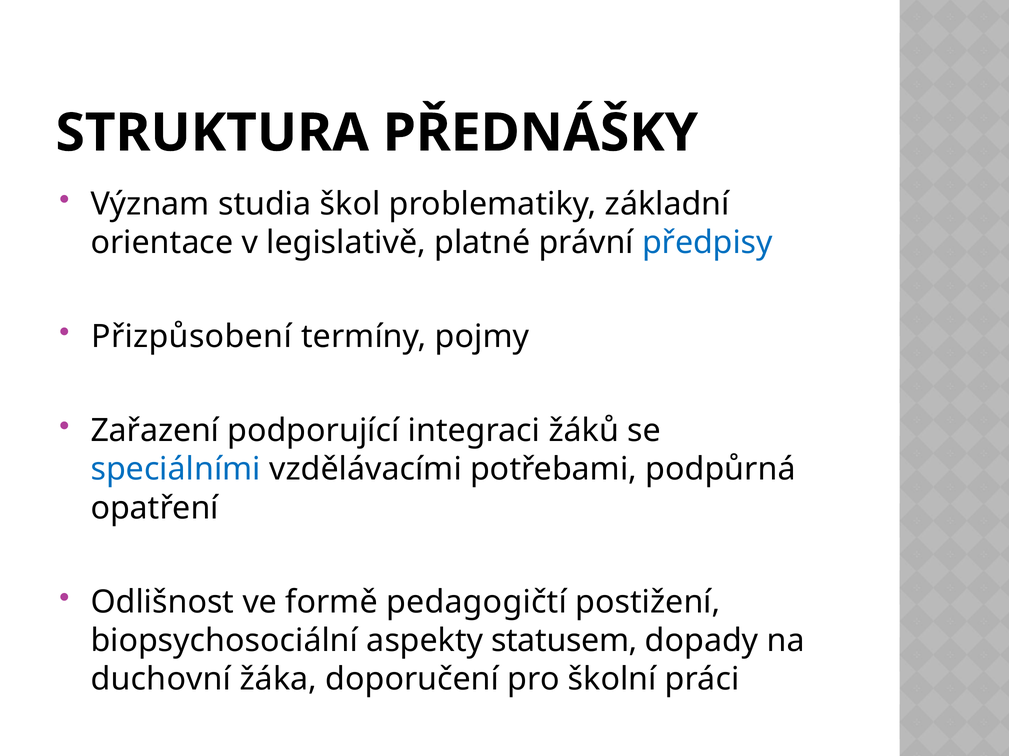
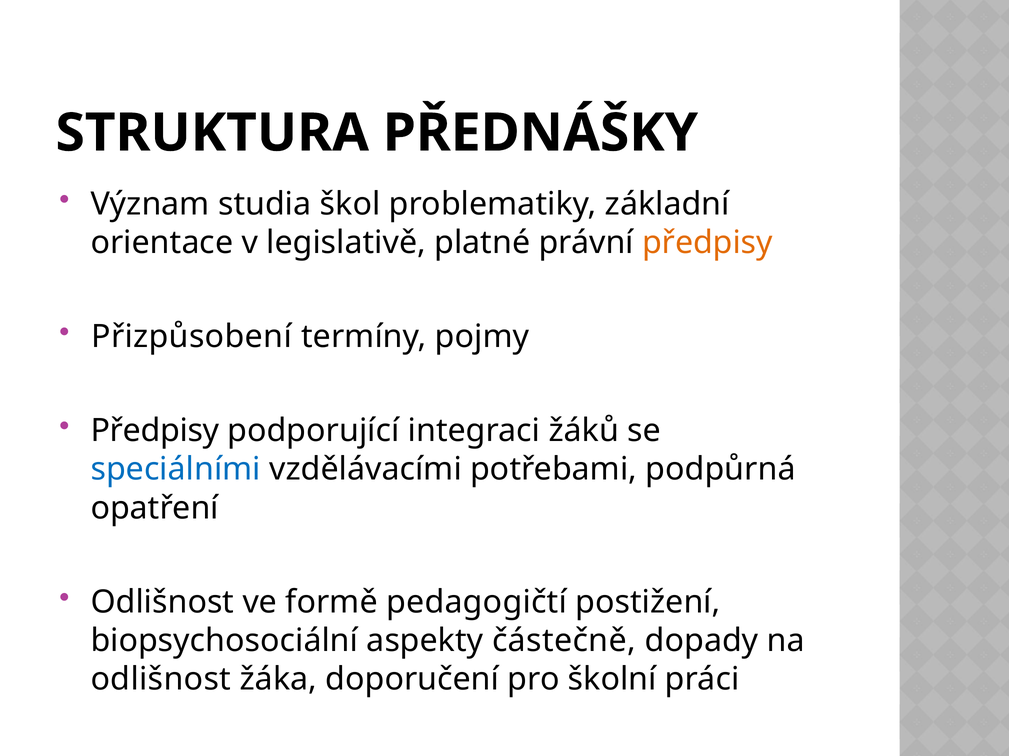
předpisy colour: blue -> orange (707, 243)
Zařazení: Zařazení -> Předpisy (155, 431)
statusem: statusem -> částečně (564, 641)
duchovní: duchovní -> odlišnost (161, 680)
